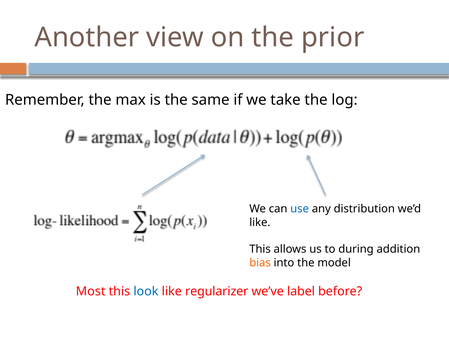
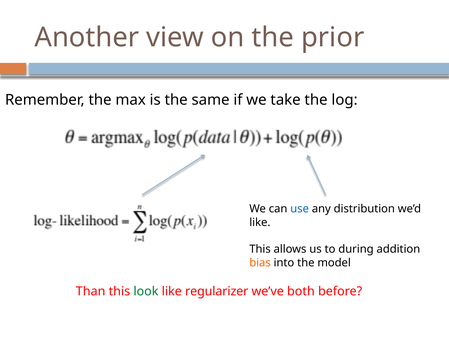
Most: Most -> Than (91, 291)
look colour: blue -> green (146, 291)
label: label -> both (301, 291)
